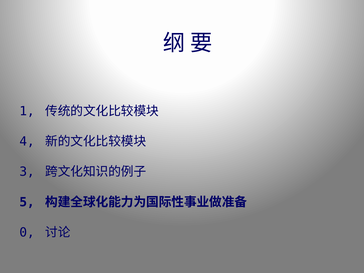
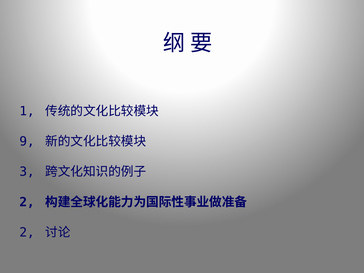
4: 4 -> 9 (27, 141)
5: 5 -> 2 (27, 202)
0: 0 -> 2 (27, 232)
